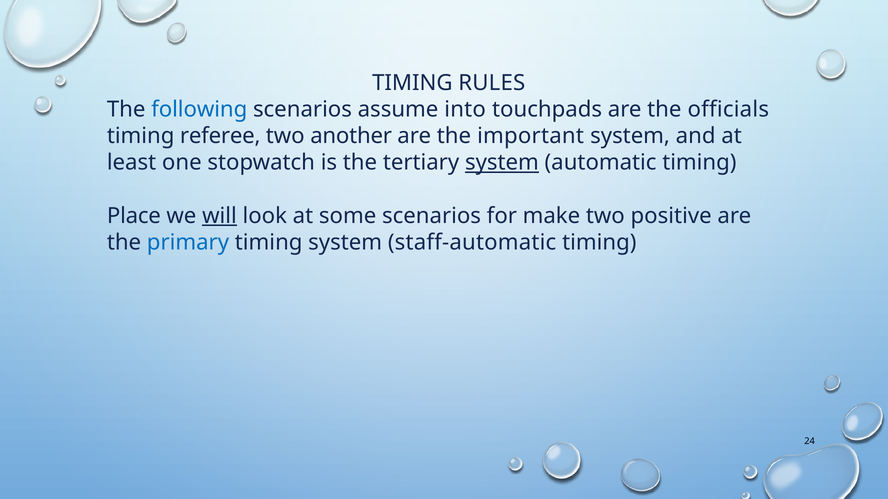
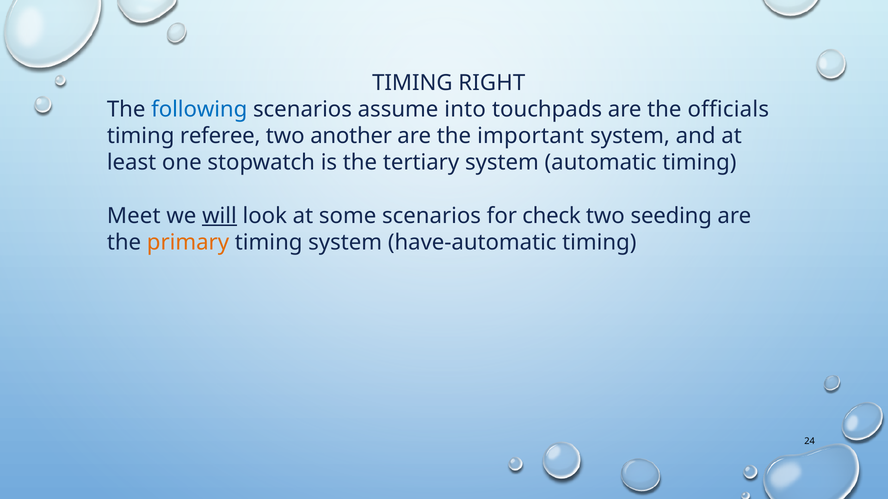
RULES: RULES -> RIGHT (492, 83)
system underline: present -> none (502, 163)
Place: Place -> Meet (134, 216)
make: make -> check (552, 216)
positive: positive -> seeding (671, 216)
primary colour: blue -> orange (188, 243)
staff-automatic: staff-automatic -> have-automatic (472, 243)
